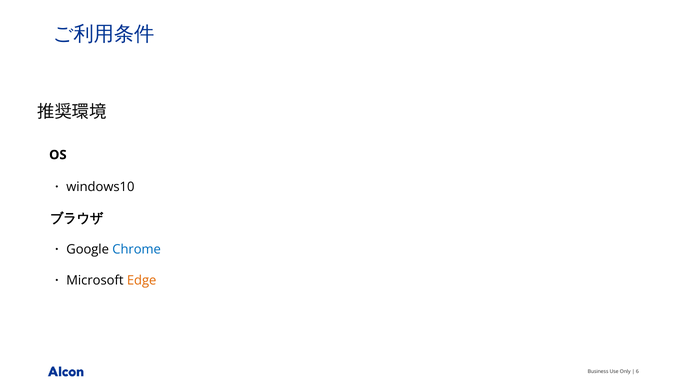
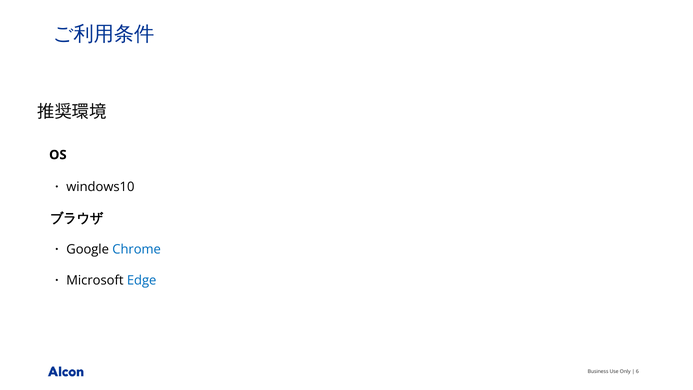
Edge colour: orange -> blue (142, 280)
